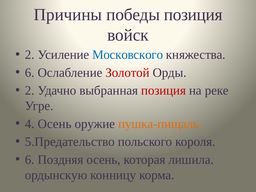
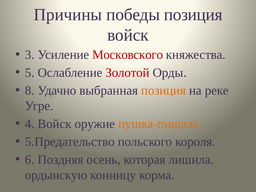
2: 2 -> 3 (30, 55)
Московского colour: blue -> red (128, 55)
6: 6 -> 5 (30, 73)
2: 2 -> 8 (30, 90)
позиция colour: red -> orange (164, 90)
4 Осень: Осень -> Войск (55, 124)
